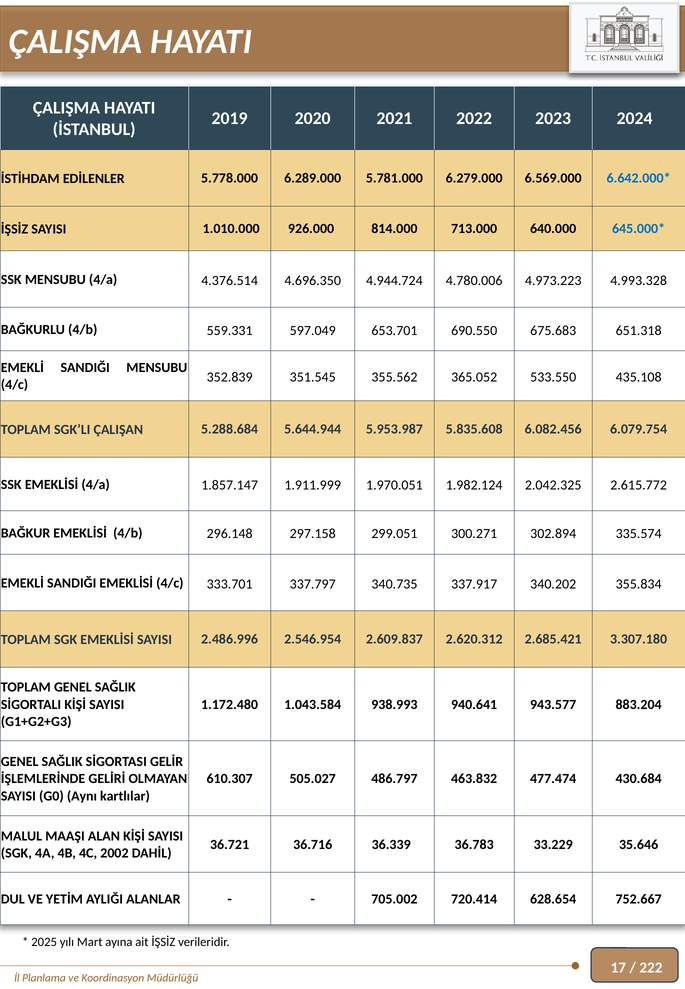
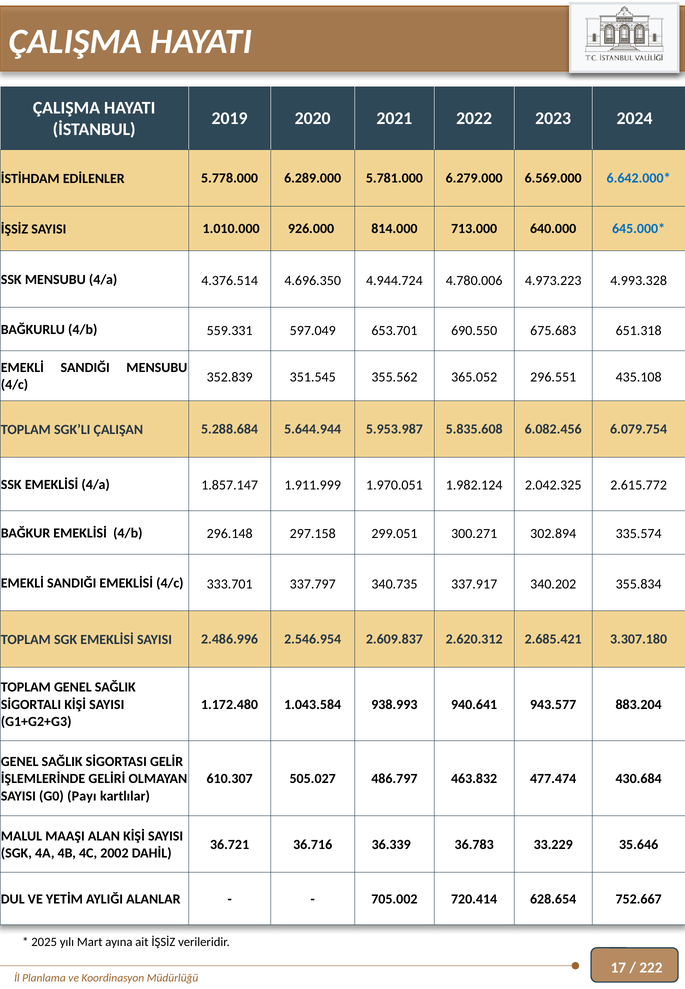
533.550: 533.550 -> 296.551 (553, 377)
Aynı: Aynı -> Payı (82, 796)
